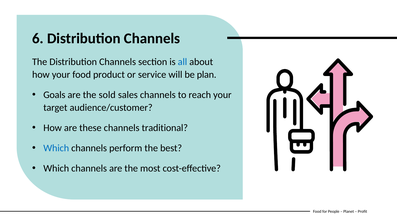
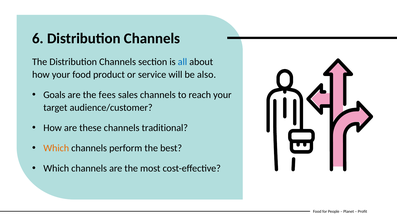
plan: plan -> also (207, 74)
sold: sold -> fees (107, 95)
Which colour: blue -> orange (56, 148)
